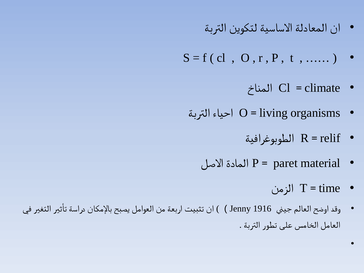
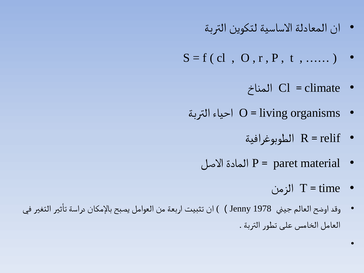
1916: 1916 -> 1978 (262, 209)
